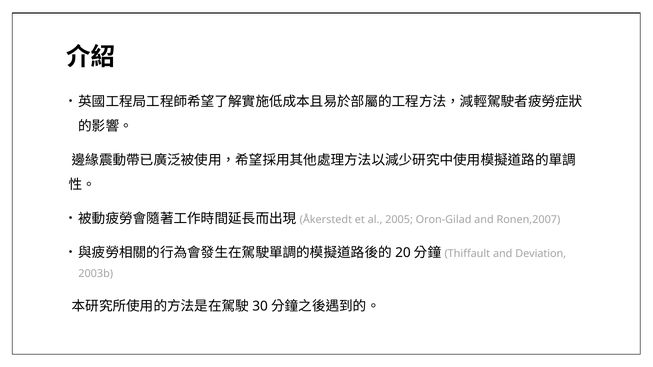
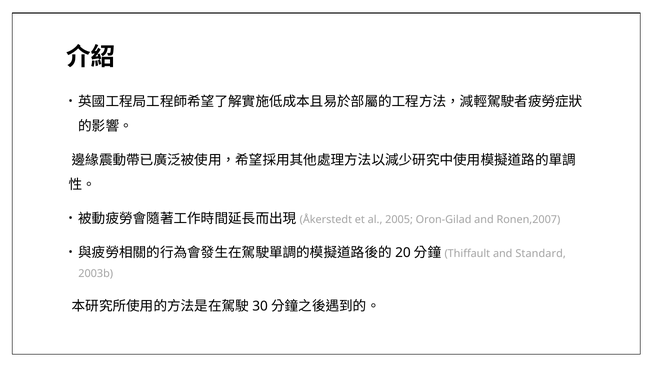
Deviation: Deviation -> Standard (541, 254)
